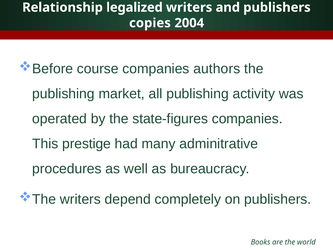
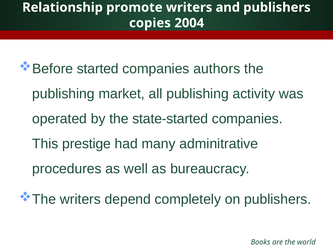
legalized: legalized -> promote (134, 7)
course: course -> started (98, 69)
state-figures: state-figures -> state-started (170, 119)
